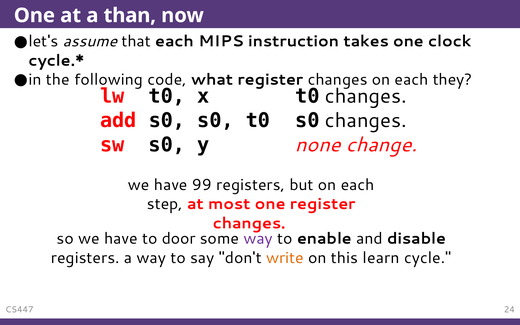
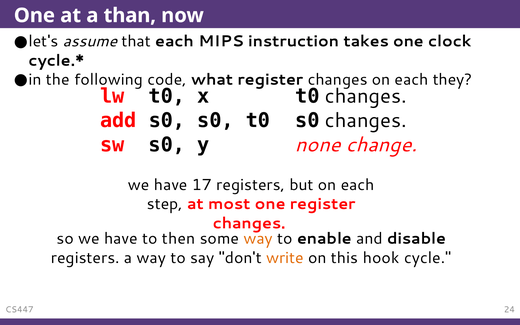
99: 99 -> 17 (202, 185)
door: door -> then (179, 239)
way colour: purple -> orange (258, 239)
learn: learn -> hook (381, 258)
